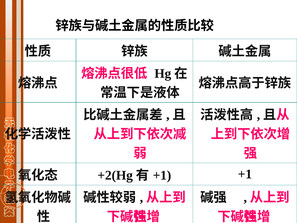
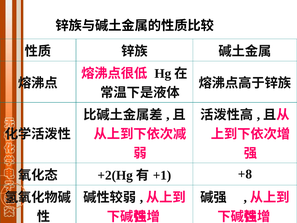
+1: +1 -> +8 (245, 174)
